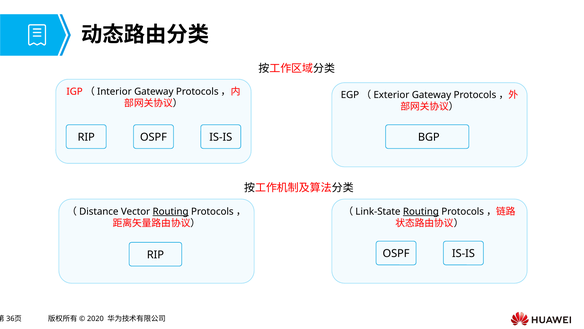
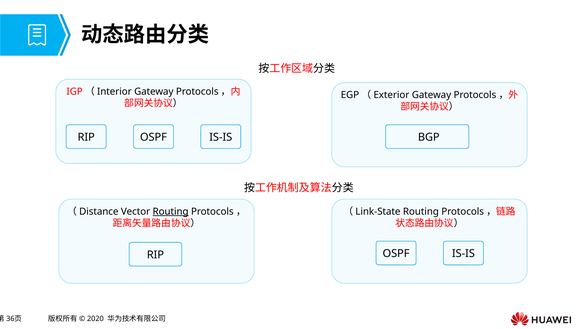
Routing underline: present -> none (421, 211)
